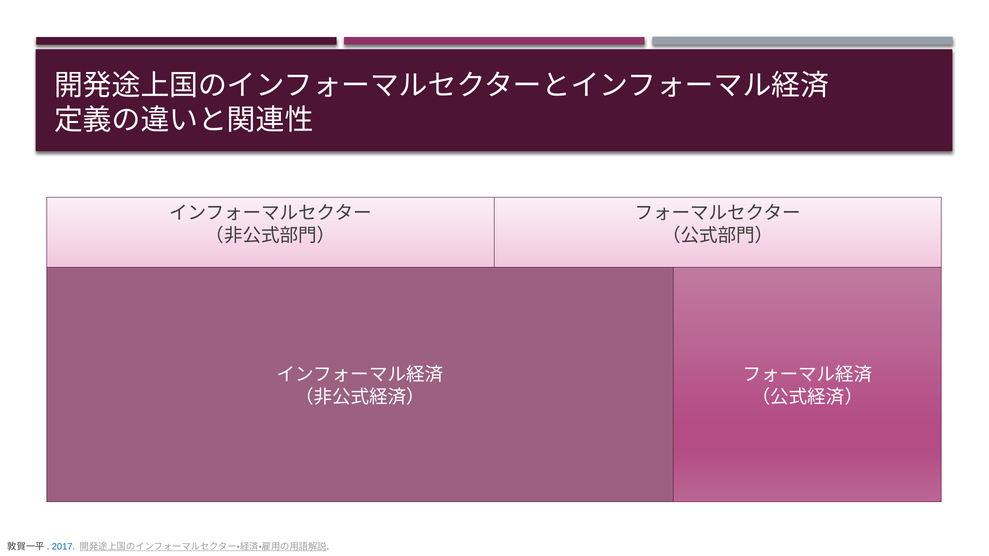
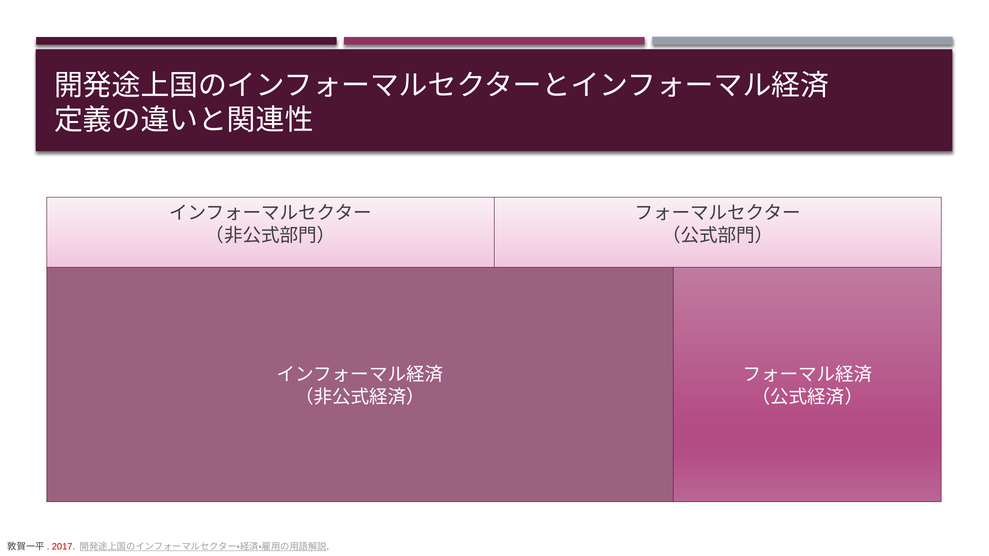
2017 colour: blue -> red (63, 547)
